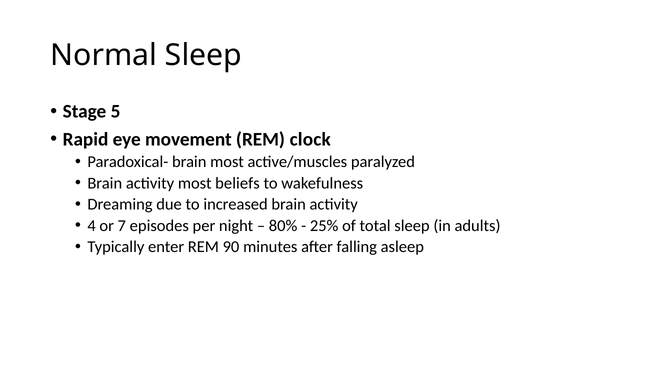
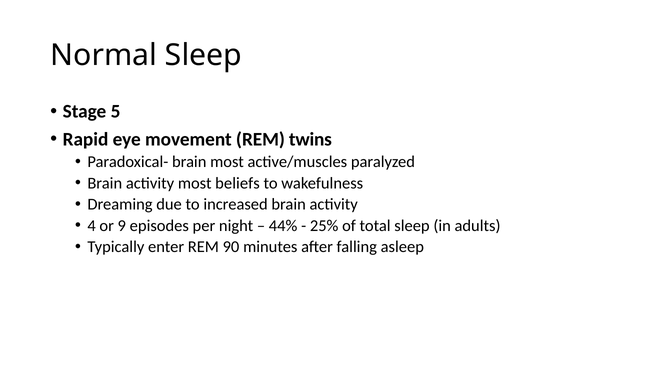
clock: clock -> twins (310, 139)
7: 7 -> 9 (122, 226)
80%: 80% -> 44% (283, 226)
